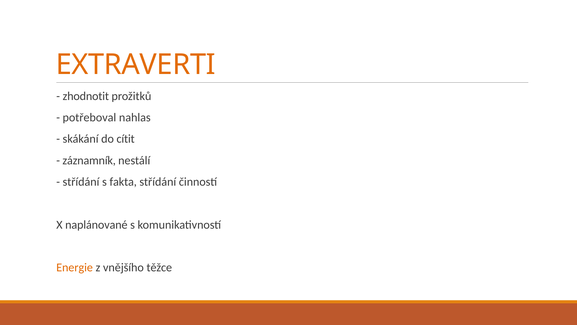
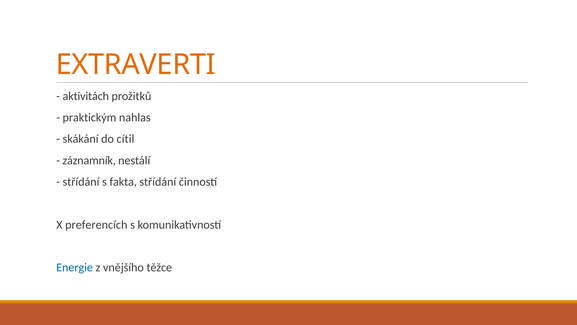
zhodnotit: zhodnotit -> aktivitách (86, 96)
potřeboval: potřeboval -> praktickým (89, 117)
cítit: cítit -> cítil (125, 139)
naplánované: naplánované -> preferencích (96, 224)
Energie colour: orange -> blue (75, 267)
